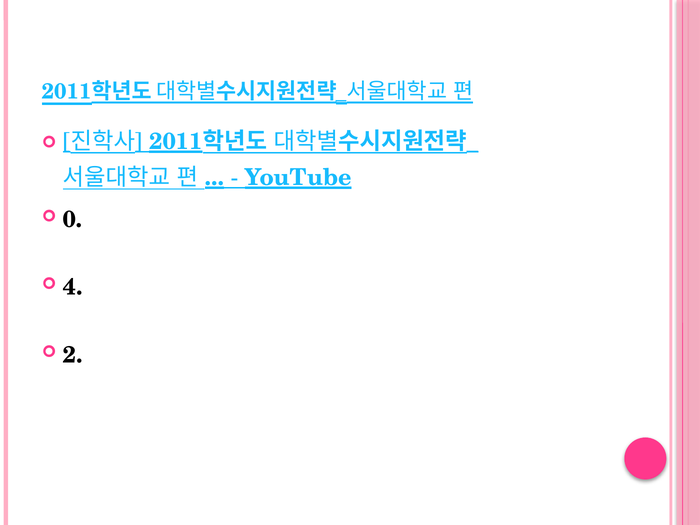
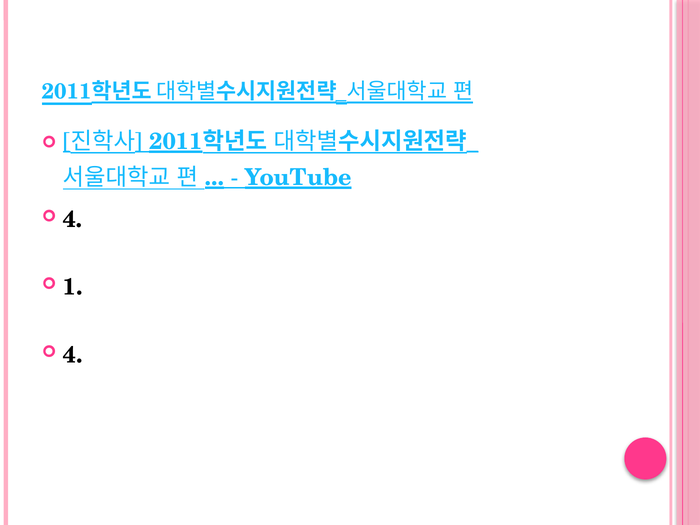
0: 0 -> 4 (73, 220)
4: 4 -> 1 (73, 287)
2: 2 -> 4 (73, 355)
